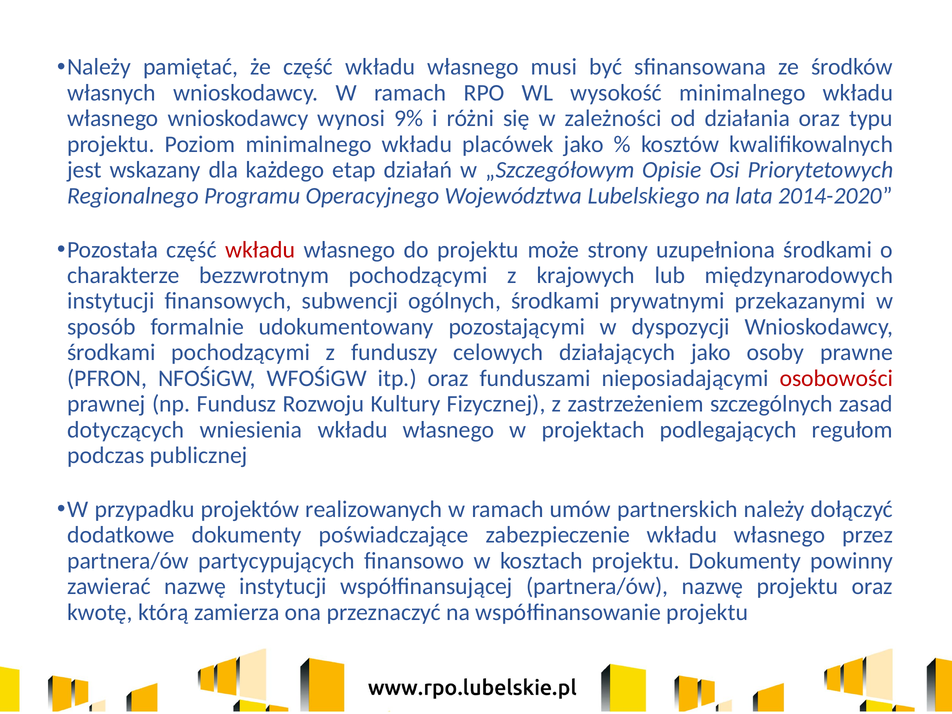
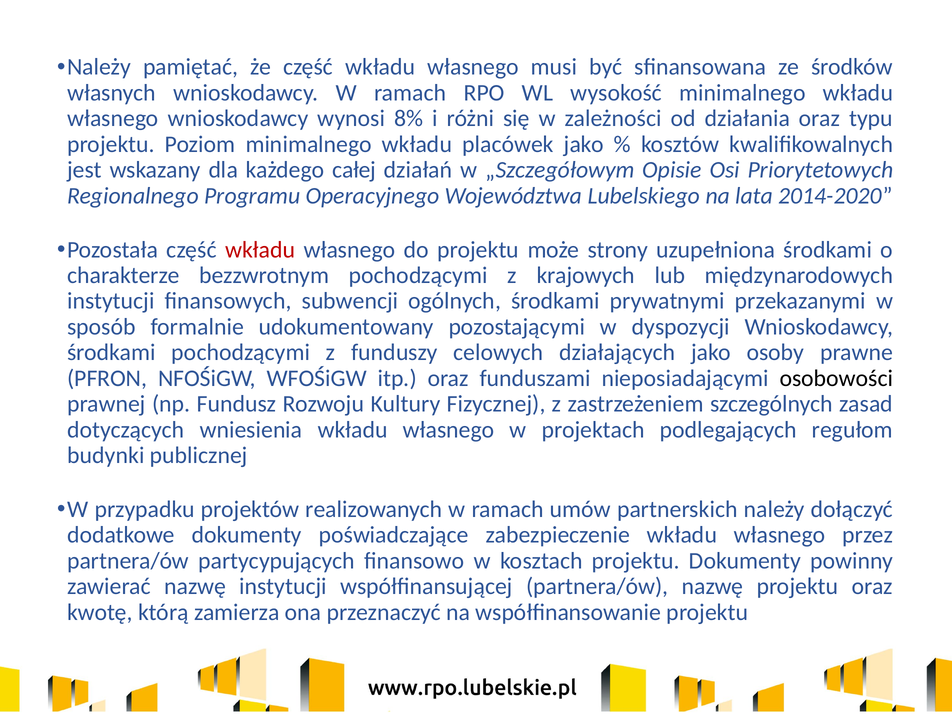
9%: 9% -> 8% (409, 119)
etap: etap -> całej (354, 170)
osobowości colour: red -> black (836, 378)
podczas: podczas -> budynki (106, 455)
